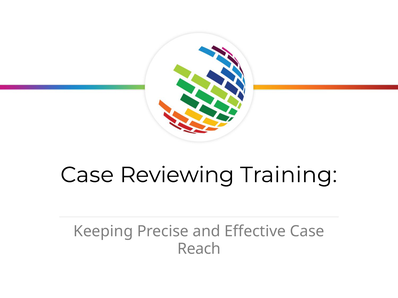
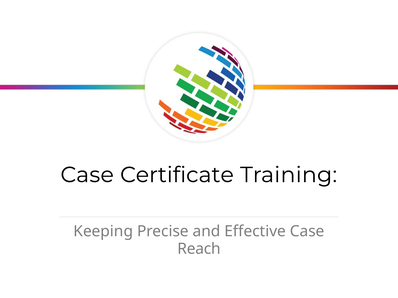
Reviewing: Reviewing -> Certificate (177, 175)
